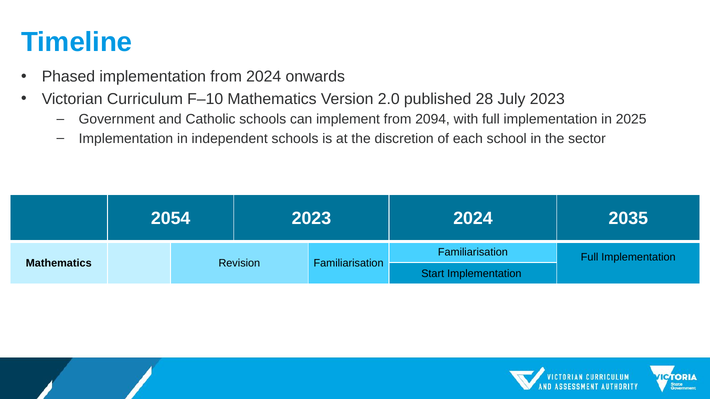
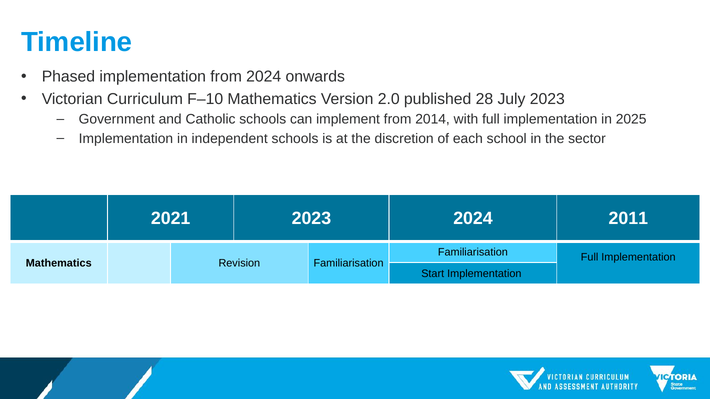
2094: 2094 -> 2014 (433, 119)
2054: 2054 -> 2021 (171, 218)
2035: 2035 -> 2011 (628, 218)
